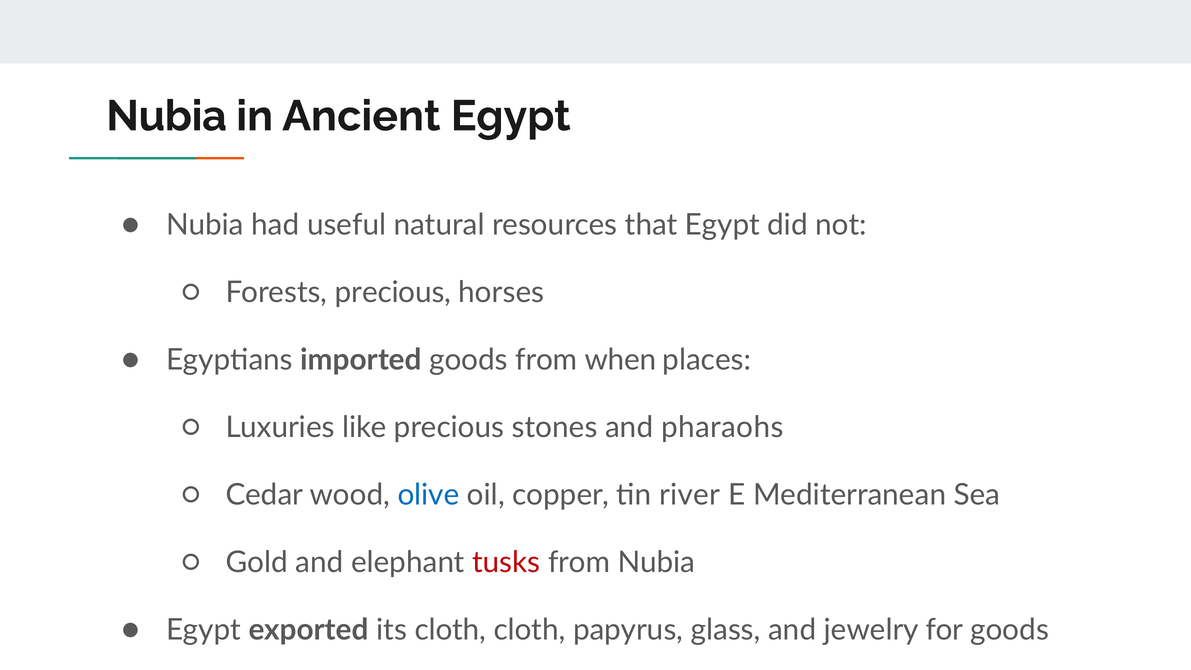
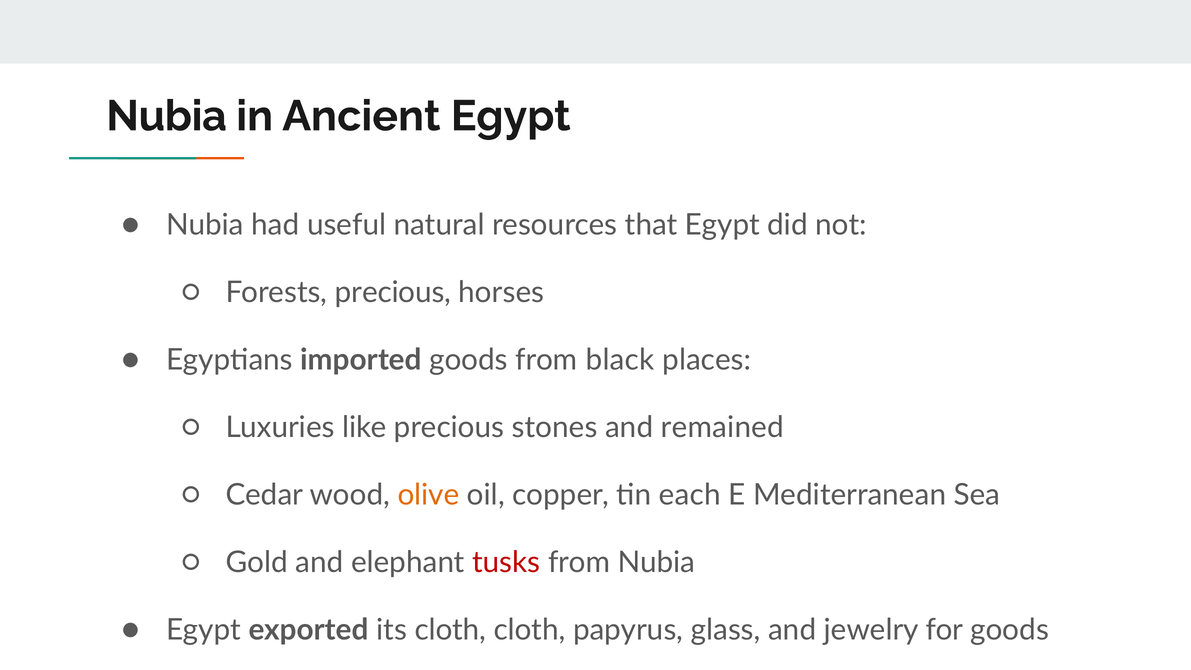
when: when -> black (620, 360)
pharaohs: pharaohs -> remained (722, 427)
olive colour: blue -> orange (429, 495)
tin river: river -> each (690, 495)
